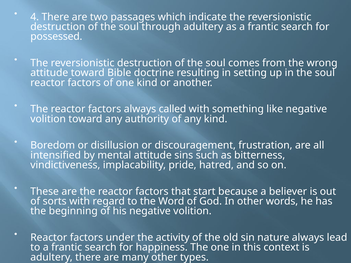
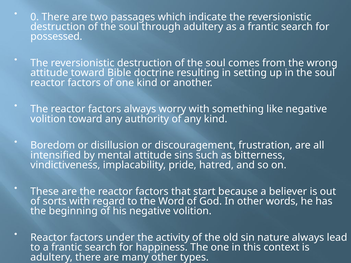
4: 4 -> 0 (35, 17)
called: called -> worry (172, 109)
